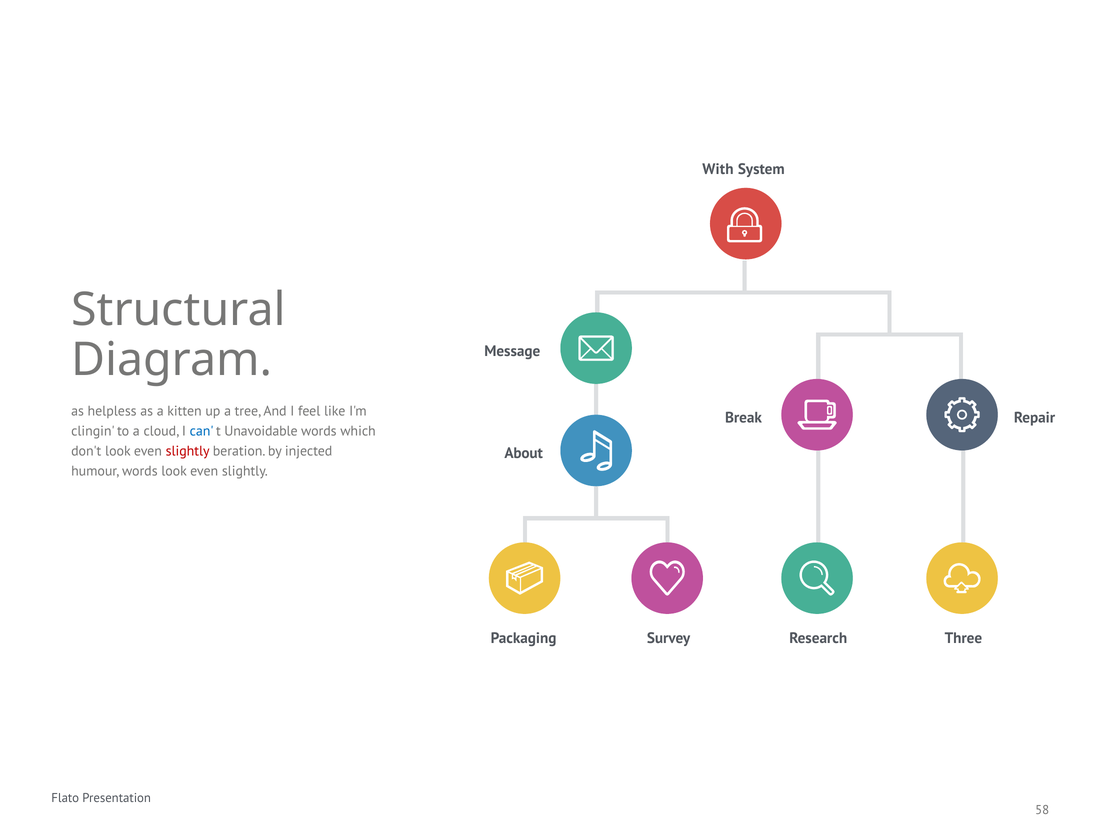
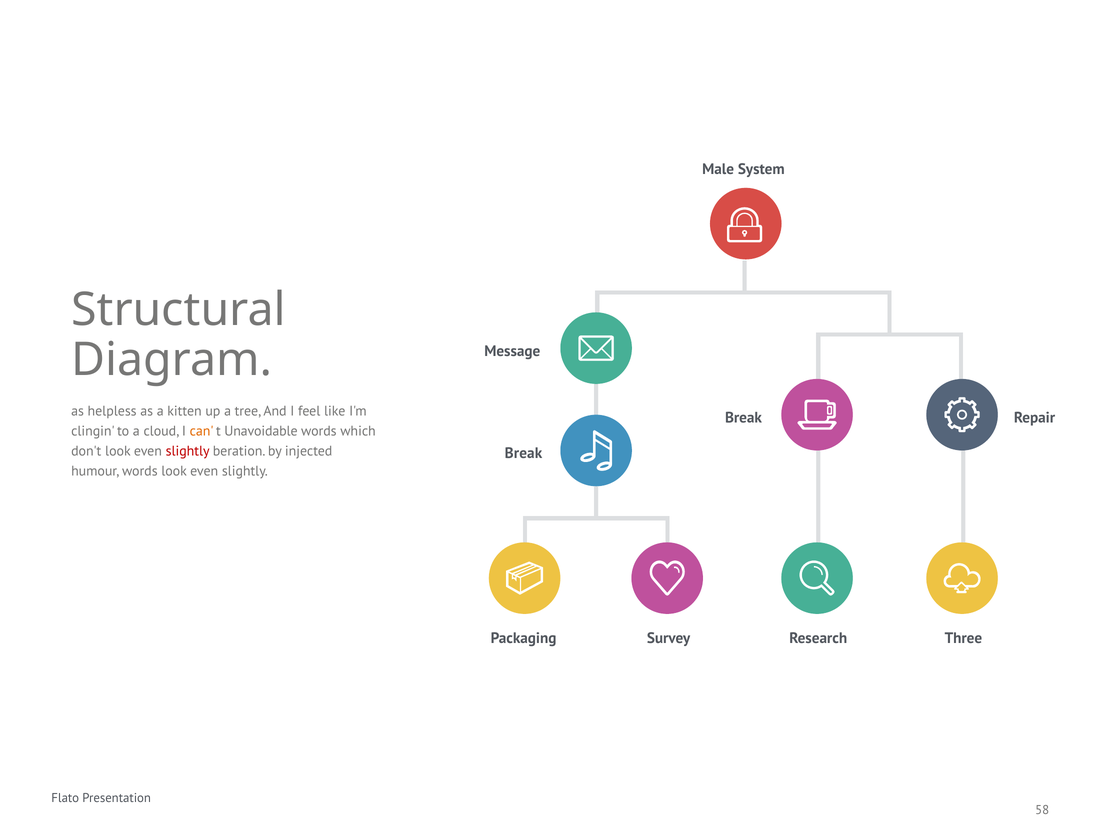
With: With -> Male (718, 169)
can colour: blue -> orange (202, 431)
About: About -> Break (523, 453)
